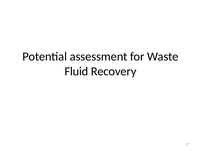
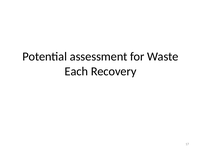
Fluid: Fluid -> Each (76, 71)
